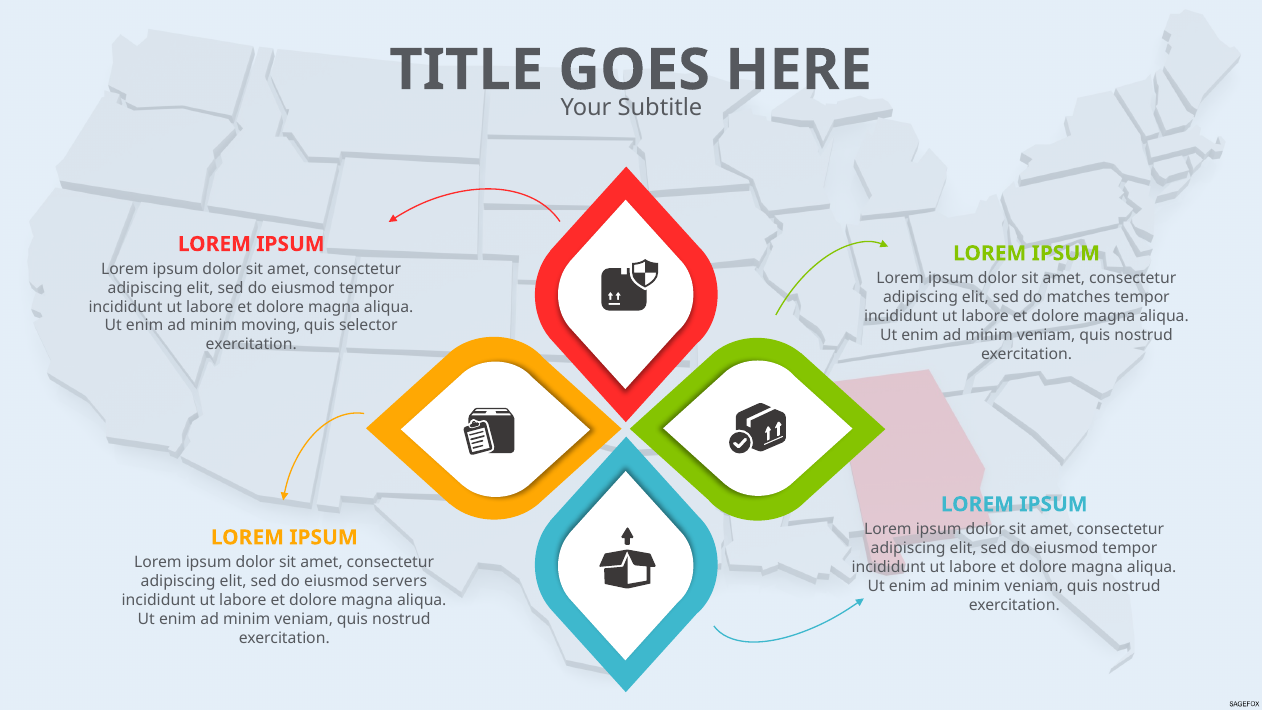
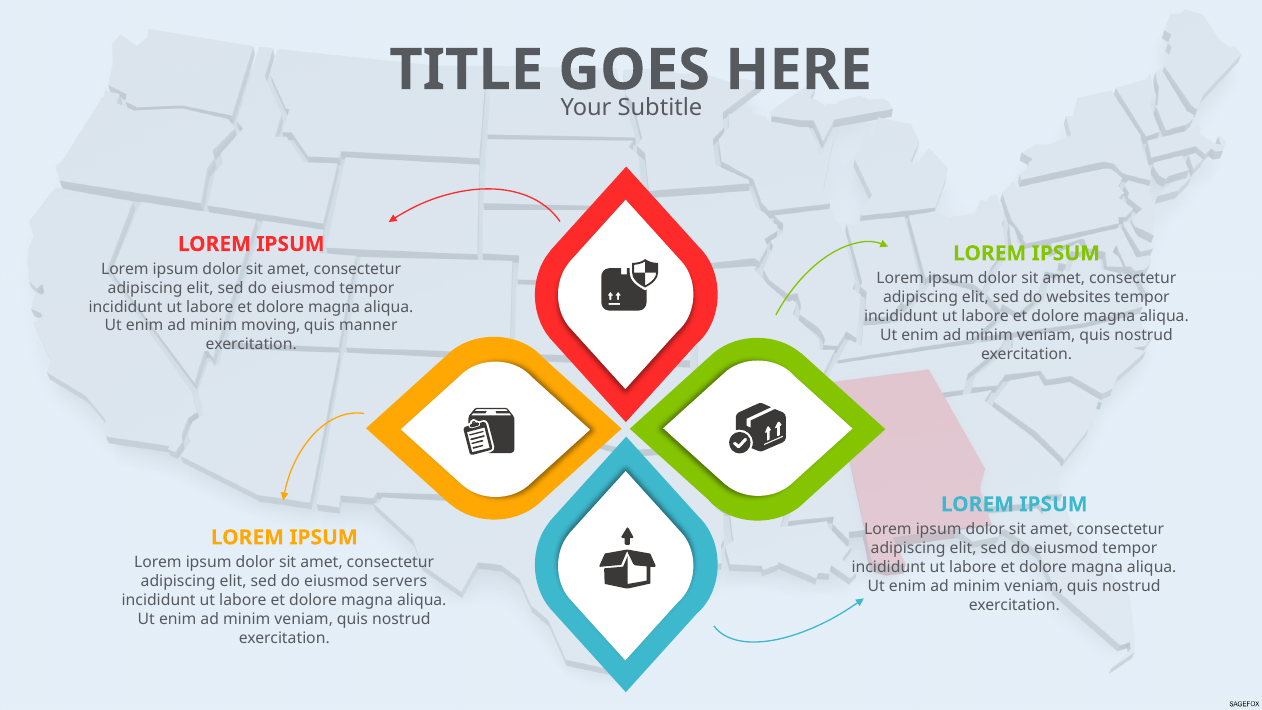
matches: matches -> websites (1079, 297)
selector: selector -> manner (368, 326)
